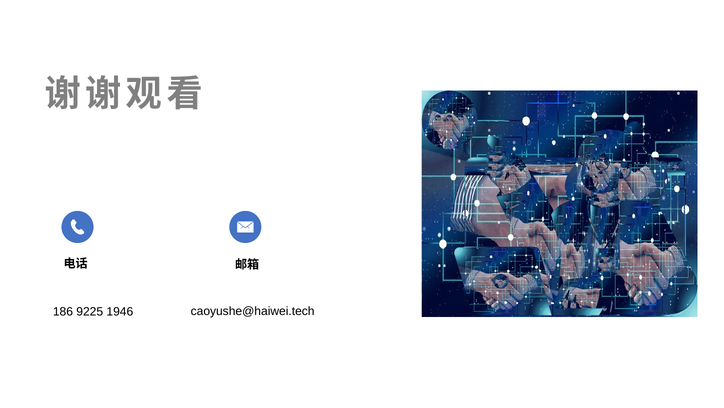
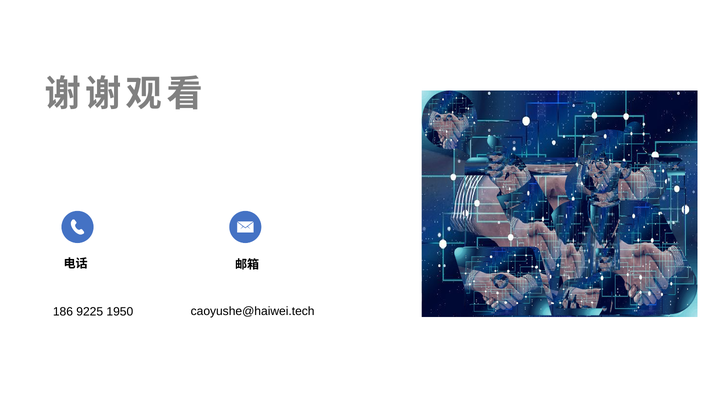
1946: 1946 -> 1950 (120, 311)
